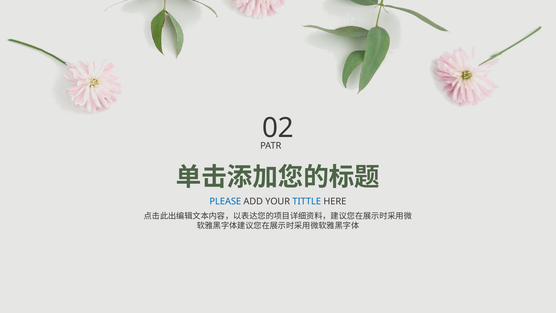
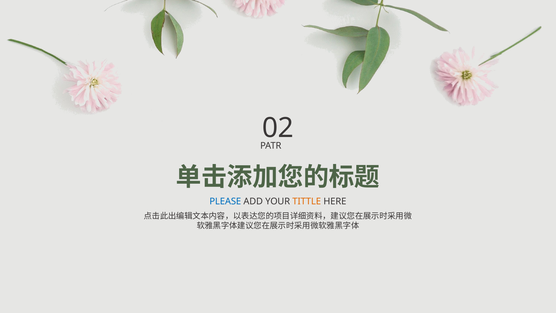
TITTLE colour: blue -> orange (307, 201)
